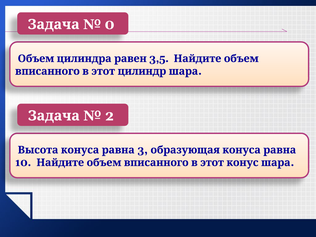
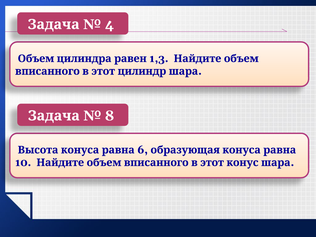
0: 0 -> 4 (109, 24)
3,5: 3,5 -> 1,3 (159, 59)
2: 2 -> 8 (110, 116)
3: 3 -> 6 (143, 150)
